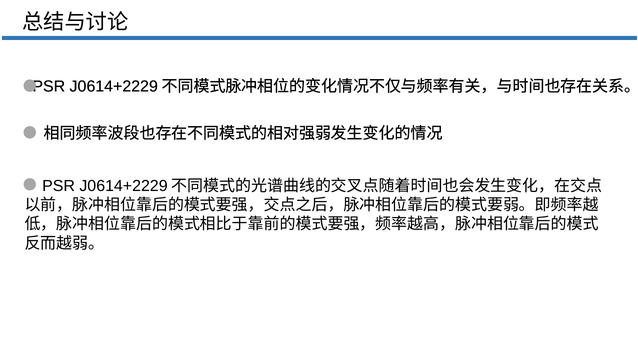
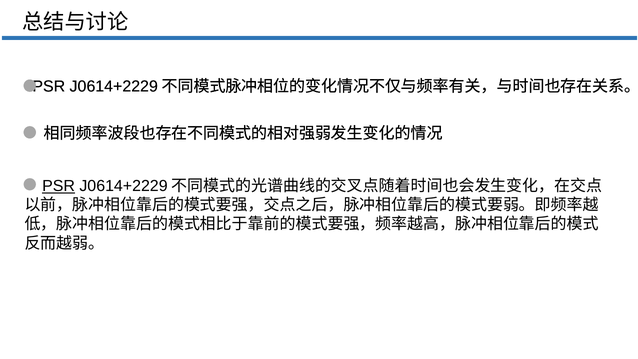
PSR underline: none -> present (59, 186)
